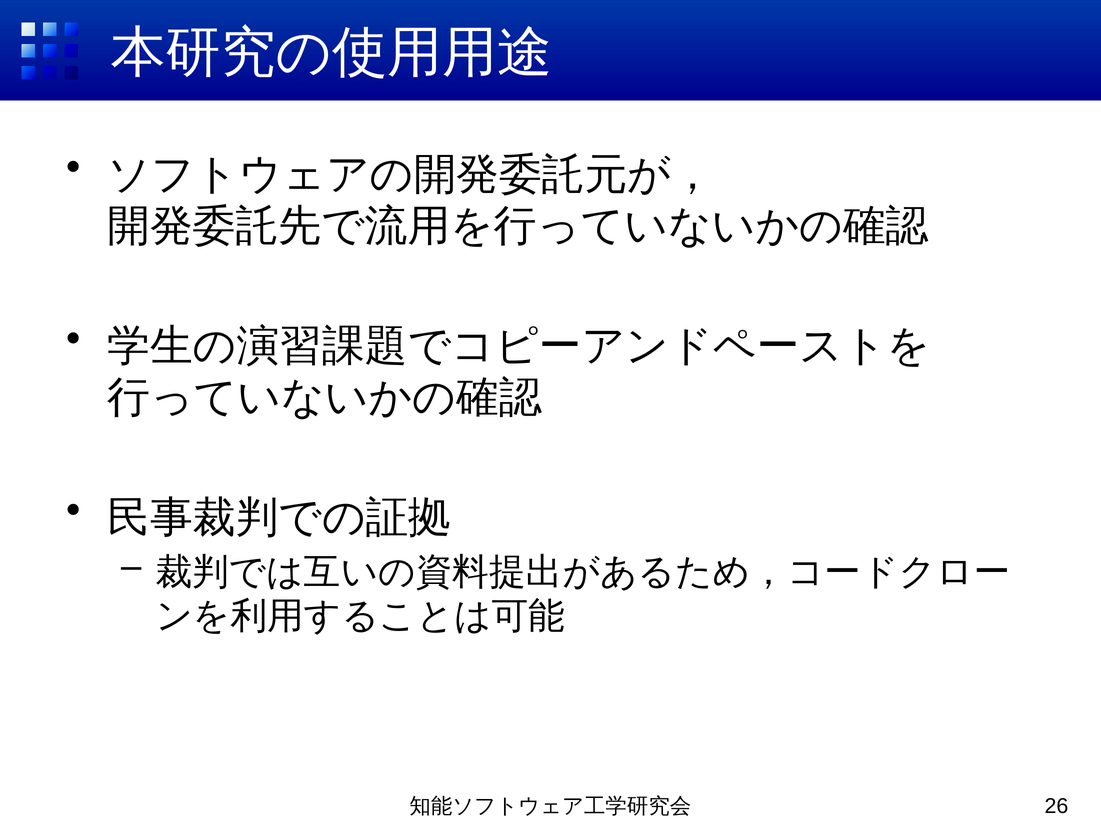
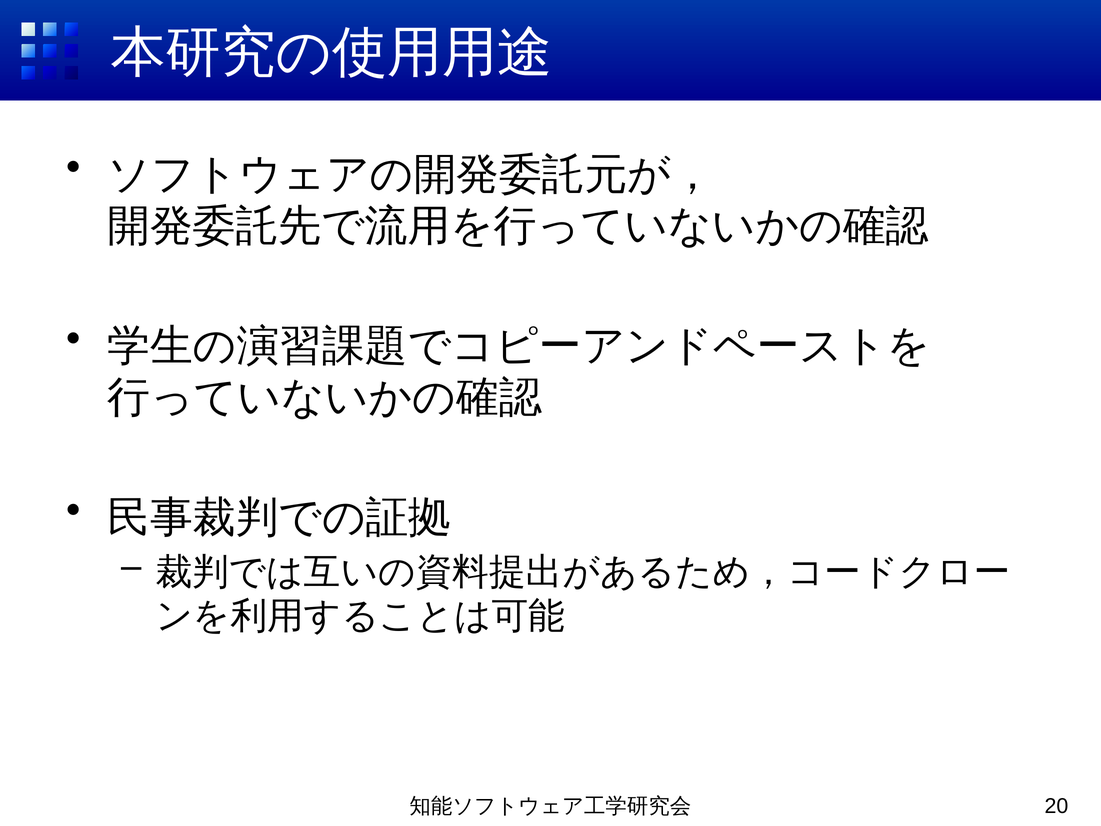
26: 26 -> 20 (1056, 806)
